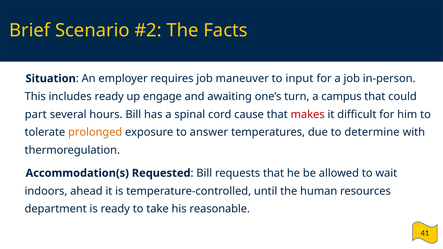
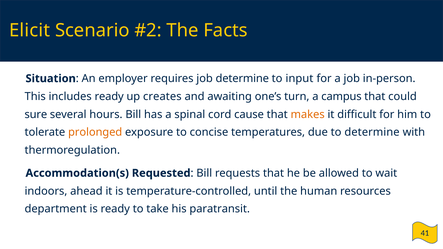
Brief: Brief -> Elicit (30, 31)
job maneuver: maneuver -> determine (242, 79)
engage: engage -> creates (162, 97)
part: part -> sure (36, 114)
makes colour: red -> orange (308, 114)
answer: answer -> concise (209, 132)
reasonable: reasonable -> paratransit (220, 209)
